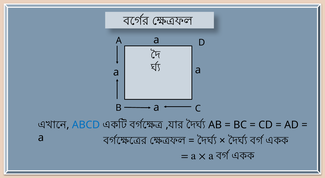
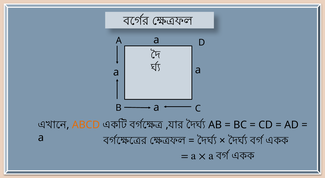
ABCD colour: blue -> orange (86, 125)
